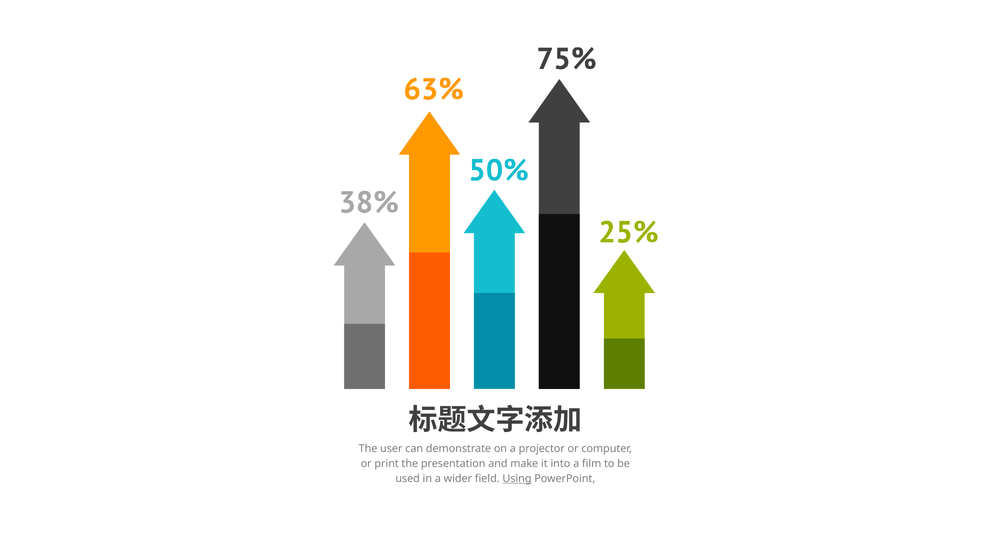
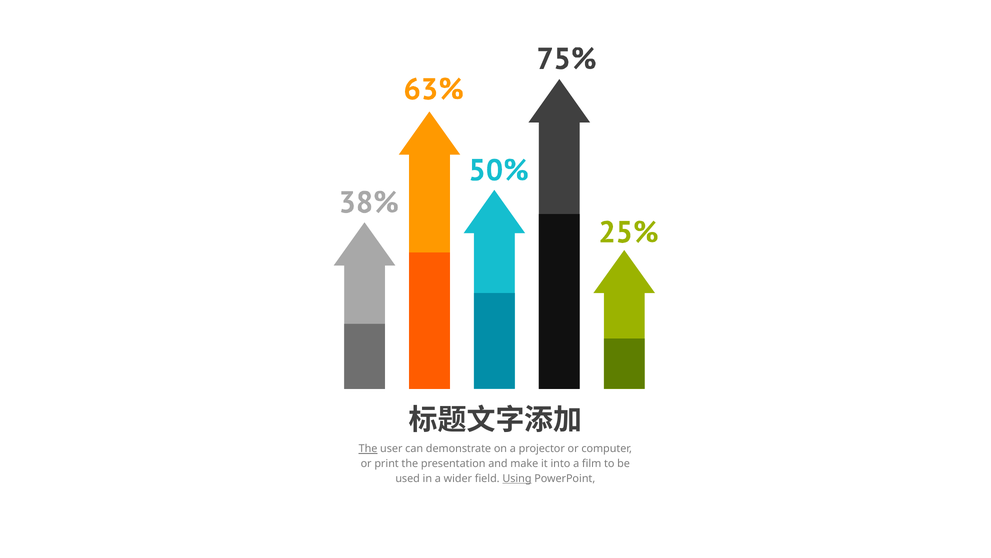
The underline: none -> present (368, 448)
